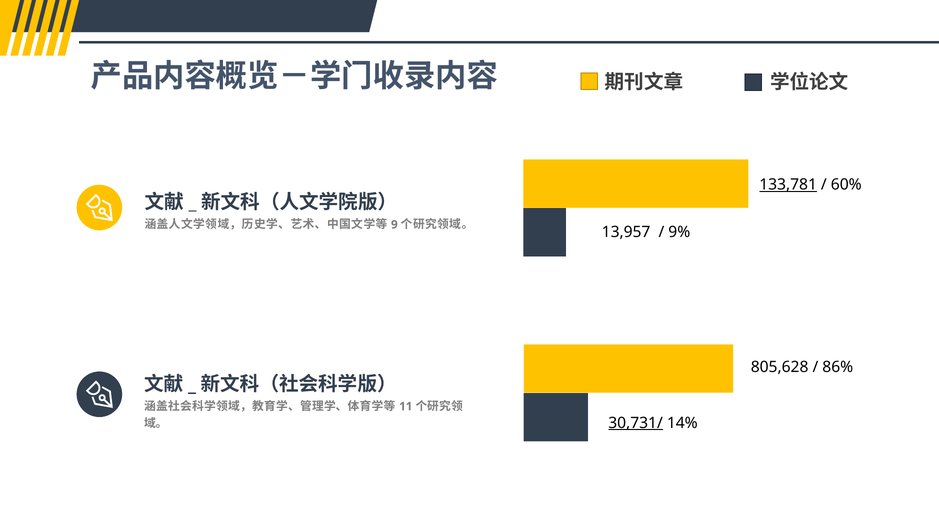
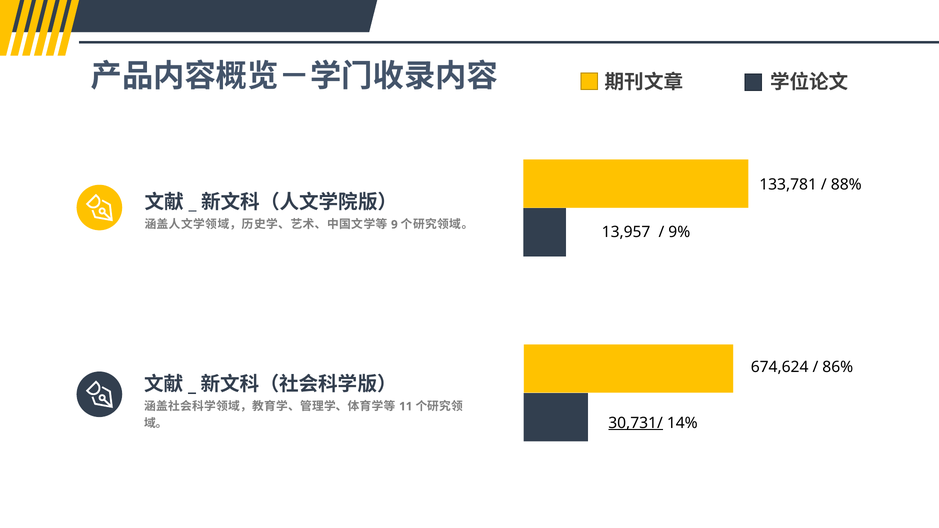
133,781 underline: present -> none (788, 185)
60%: 60% -> 88% (846, 185)
805,628: 805,628 -> 674,624 (780, 367)
